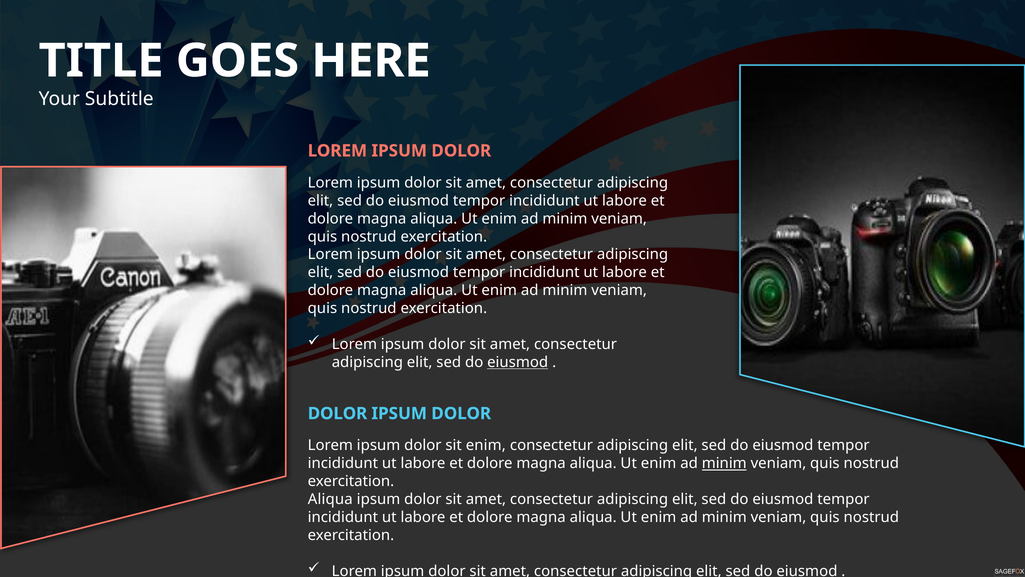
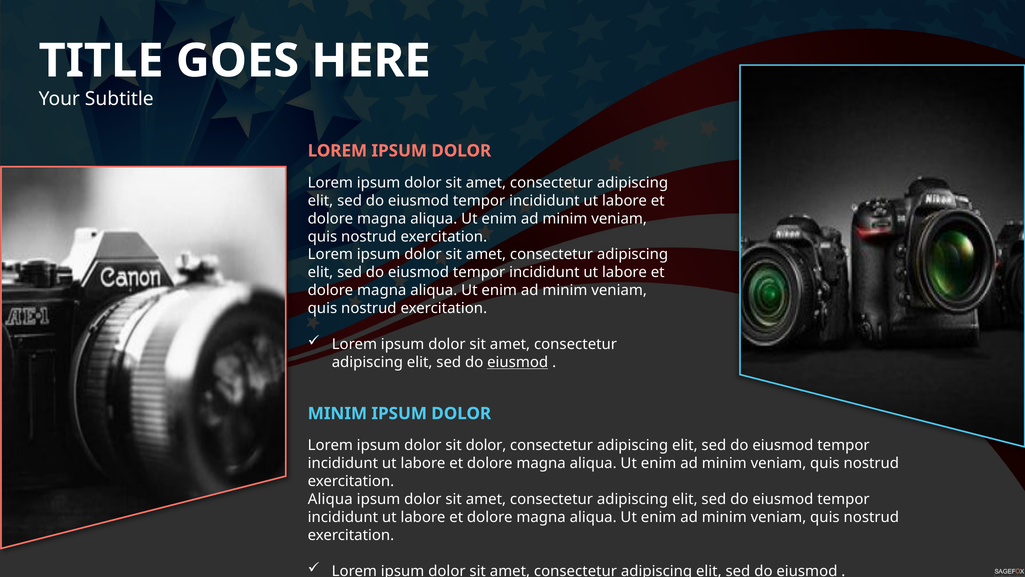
DOLOR: DOLOR -> MINIM (337, 413)
sit enim: enim -> dolor (486, 445)
minim underline: present -> none (724, 463)
